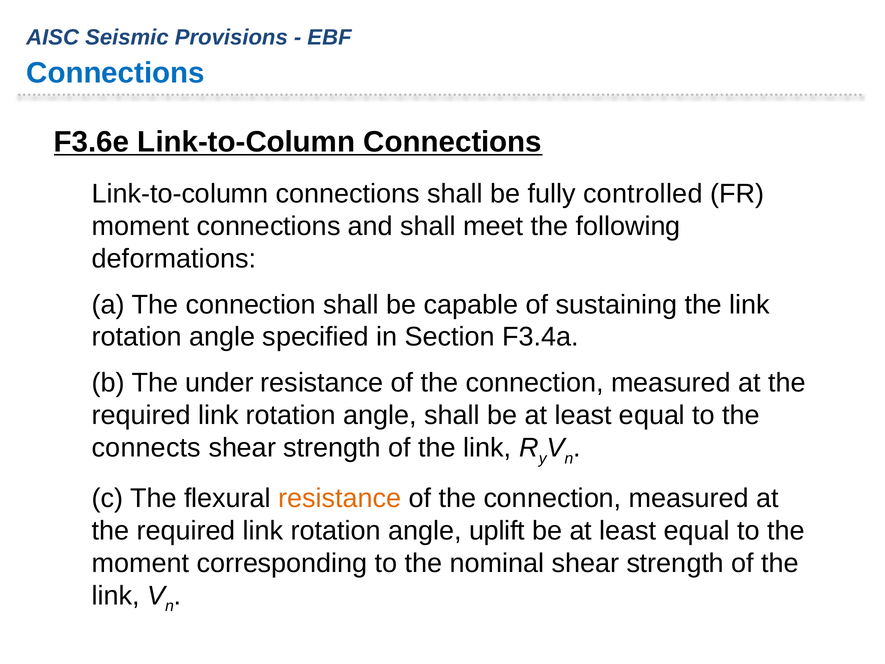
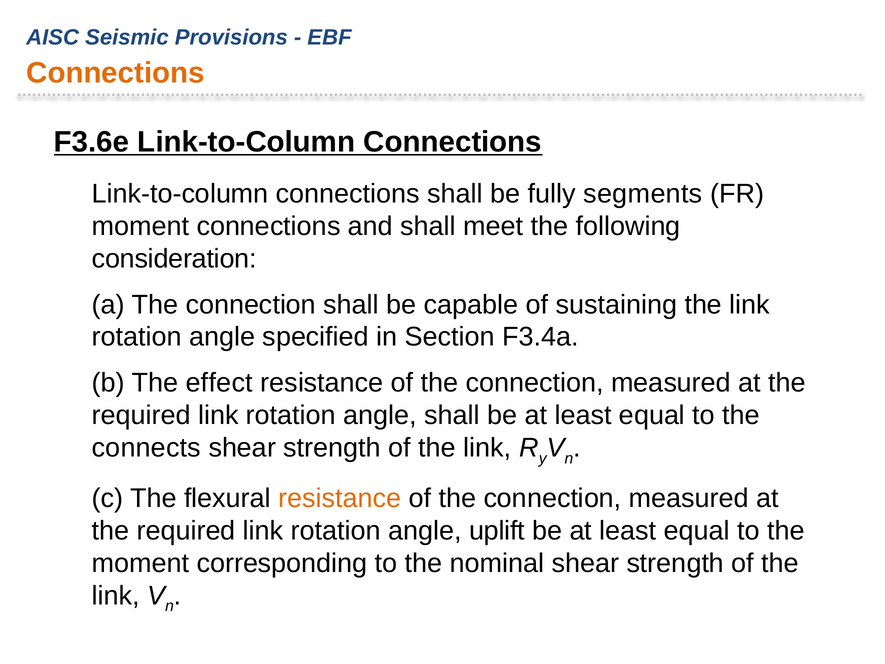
Connections colour: blue -> orange (115, 73)
controlled: controlled -> segments (643, 194)
deformations: deformations -> consideration (174, 259)
under: under -> effect (219, 383)
